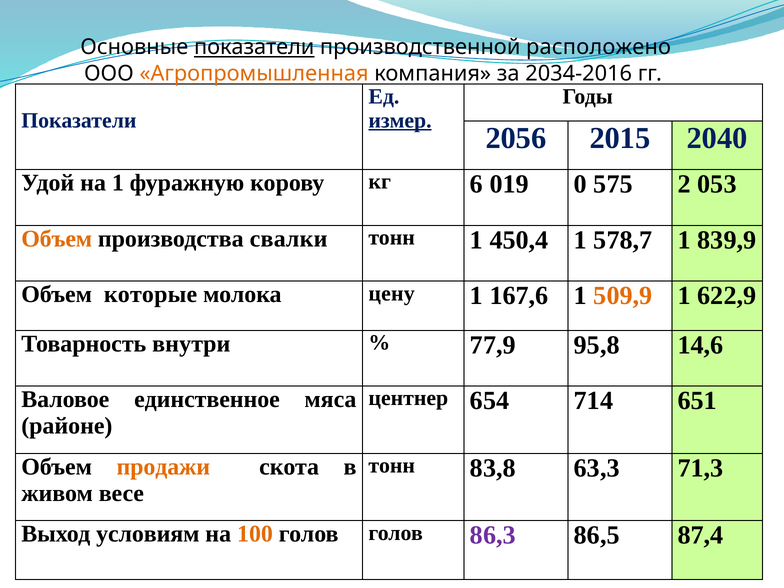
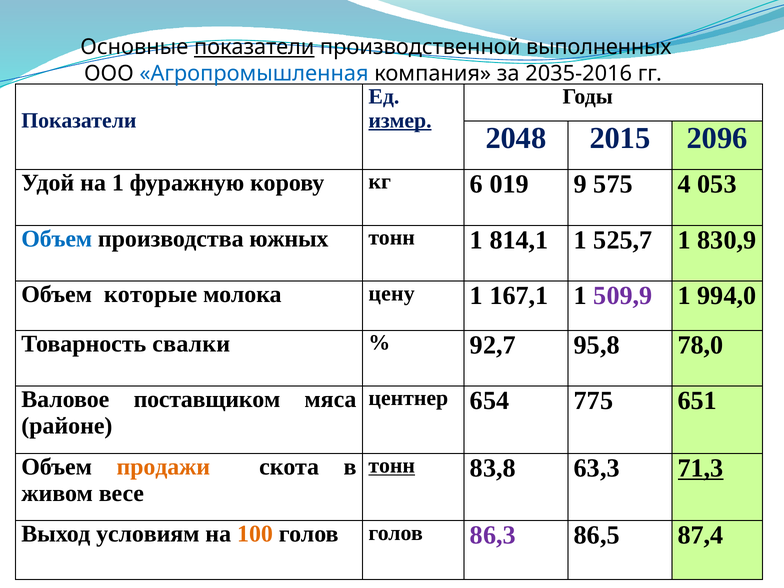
расположено: расположено -> выполненных (599, 47)
Агропромышленная colour: orange -> blue (254, 73)
2034-2016: 2034-2016 -> 2035-2016 (579, 73)
2056: 2056 -> 2048 (516, 138)
2040: 2040 -> 2096 (717, 138)
0: 0 -> 9 (580, 184)
2: 2 -> 4 (684, 184)
Объем colour: orange -> blue (57, 239)
свалки: свалки -> южных (289, 239)
450,4: 450,4 -> 814,1 (519, 240)
578,7: 578,7 -> 525,7 (623, 240)
839,9: 839,9 -> 830,9 (727, 240)
167,6: 167,6 -> 167,1 (519, 296)
509,9 colour: orange -> purple (623, 296)
622,9: 622,9 -> 994,0 (727, 296)
внутри: внутри -> свалки (191, 344)
77,9: 77,9 -> 92,7 (493, 345)
14,6: 14,6 -> 78,0 (701, 345)
714: 714 -> 775 (593, 401)
единственное: единственное -> поставщиком (207, 399)
тонн underline: none -> present (392, 466)
71,3 underline: none -> present (701, 468)
